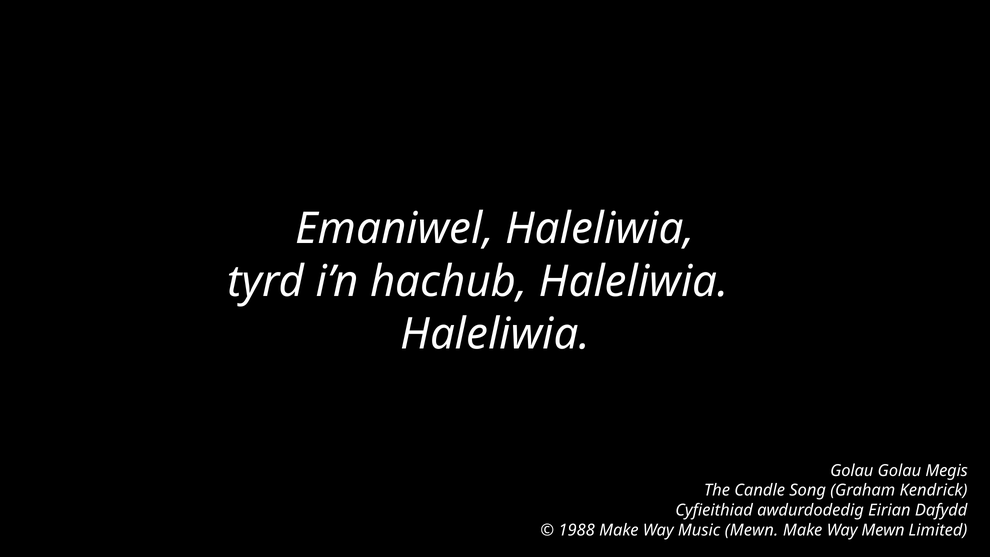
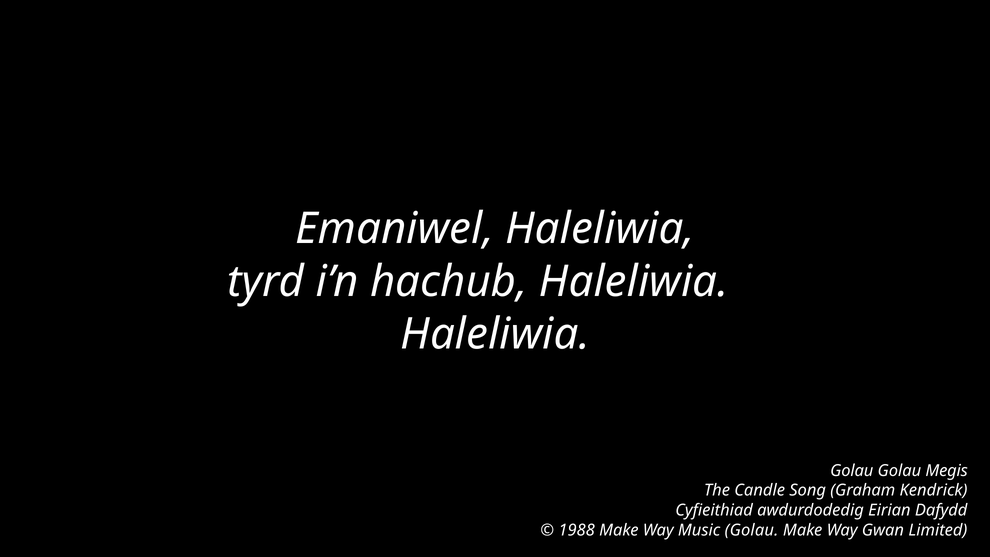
Music Mewn: Mewn -> Golau (752, 530)
Way Mewn: Mewn -> Gwan (883, 530)
